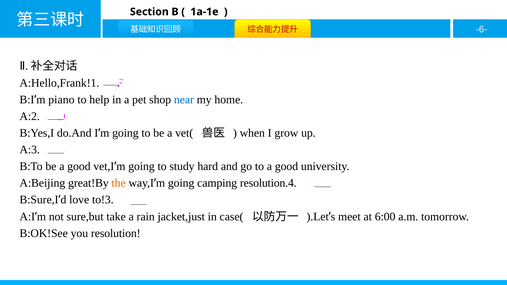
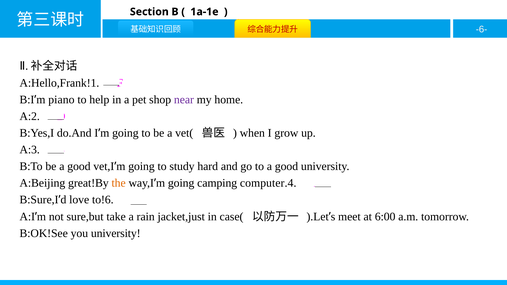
near colour: blue -> purple (184, 100)
resolution.4: resolution.4 -> computer.4 (268, 183)
to!3: to!3 -> to!6 (103, 200)
you resolution: resolution -> university (116, 233)
